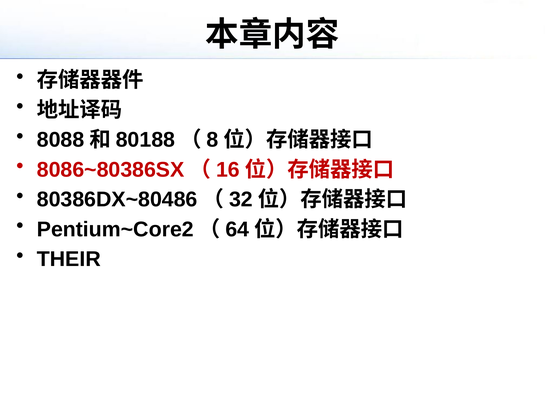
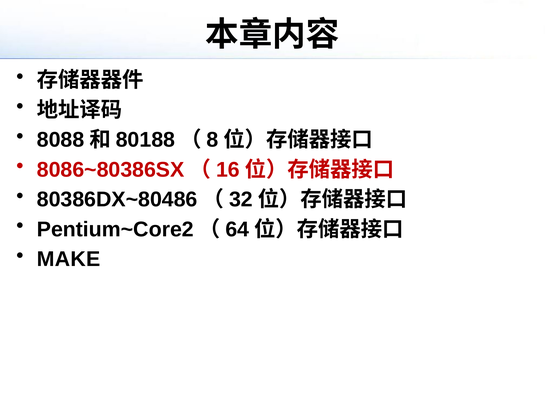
THEIR: THEIR -> MAKE (69, 260)
